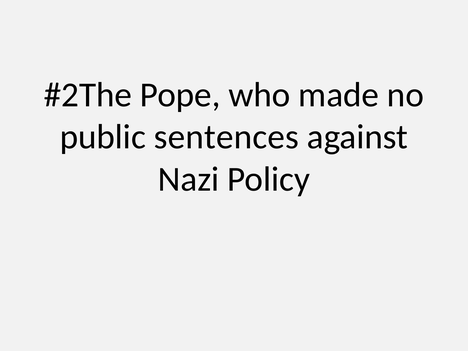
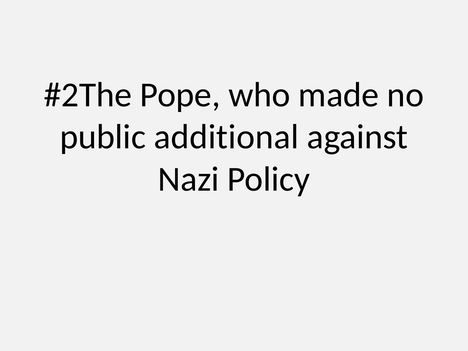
sentences: sentences -> additional (226, 137)
